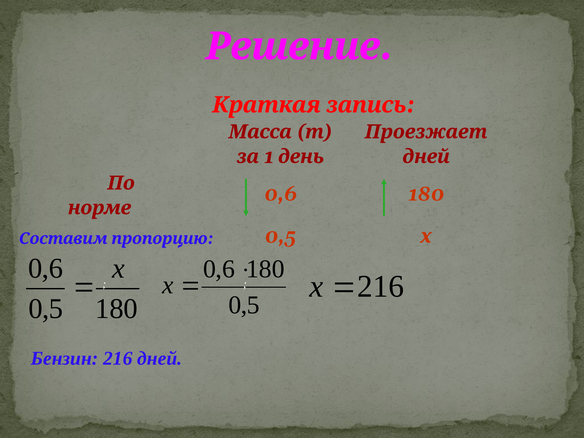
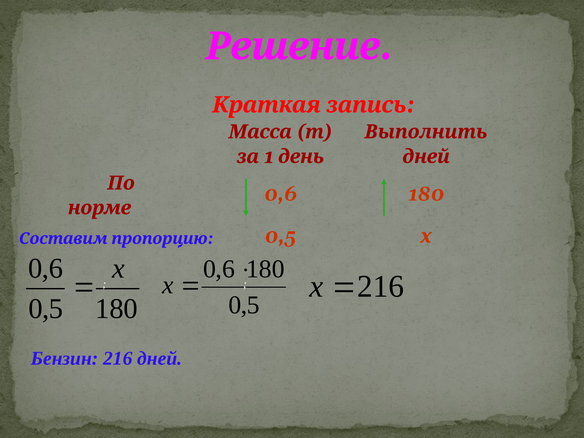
Проезжает: Проезжает -> Выполнить (426, 132)
